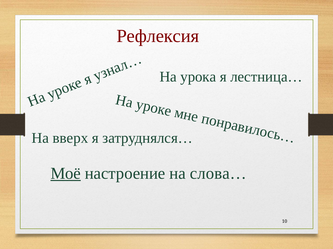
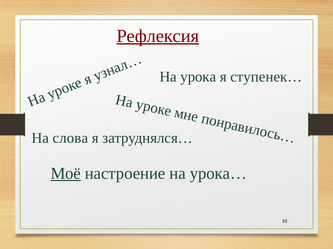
Рефлексия underline: none -> present (158, 36)
лестница…: лестница… -> ступенек… (266, 77)
вверх: вверх -> слова (70, 138)
слова…: слова… -> урока… (218, 174)
